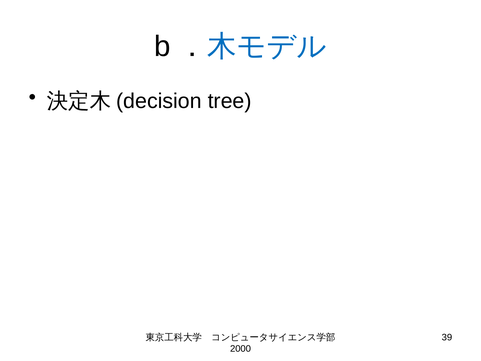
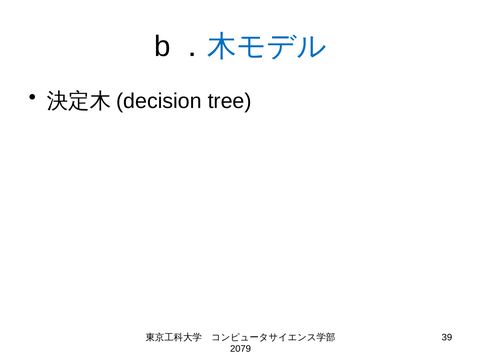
2000: 2000 -> 2079 (240, 348)
